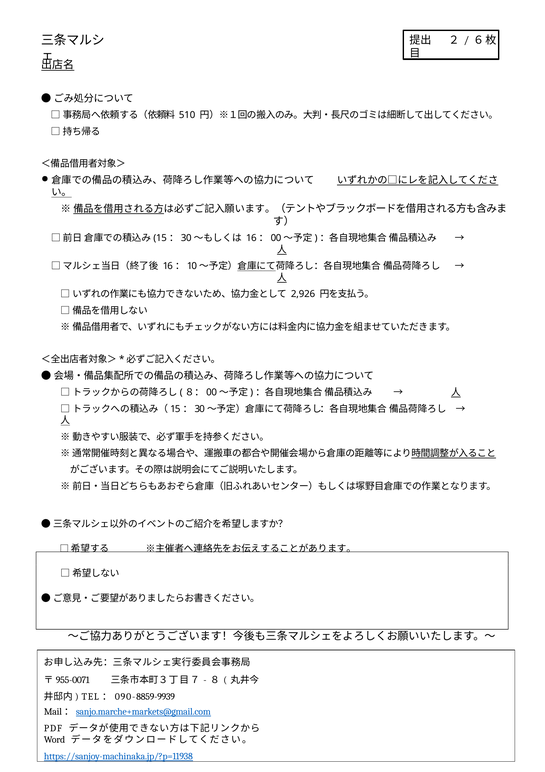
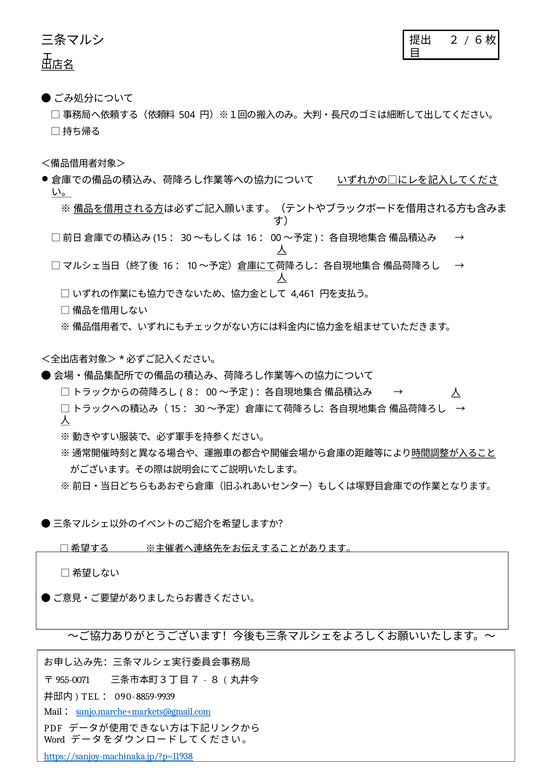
510: 510 -> 504 (187, 115)
2,926: 2,926 -> 4,461 (303, 294)
